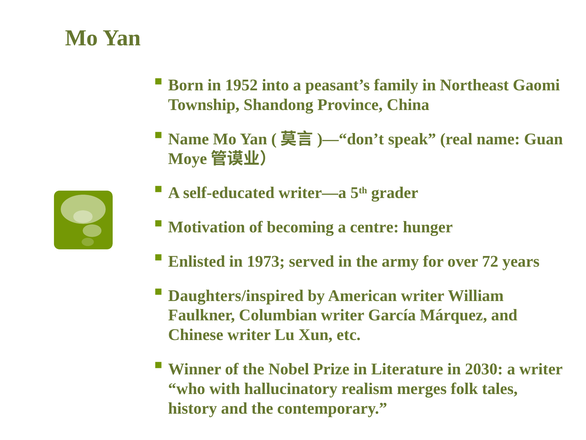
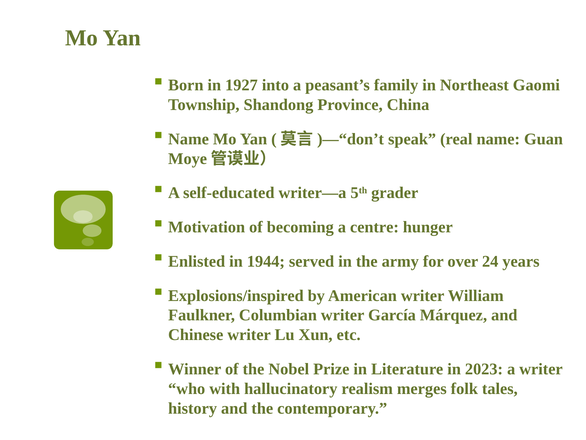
1952: 1952 -> 1927 (241, 85)
1973: 1973 -> 1944 (266, 261)
72: 72 -> 24 (490, 261)
Daughters/inspired: Daughters/inspired -> Explosions/inspired (236, 295)
2030: 2030 -> 2023 (484, 369)
